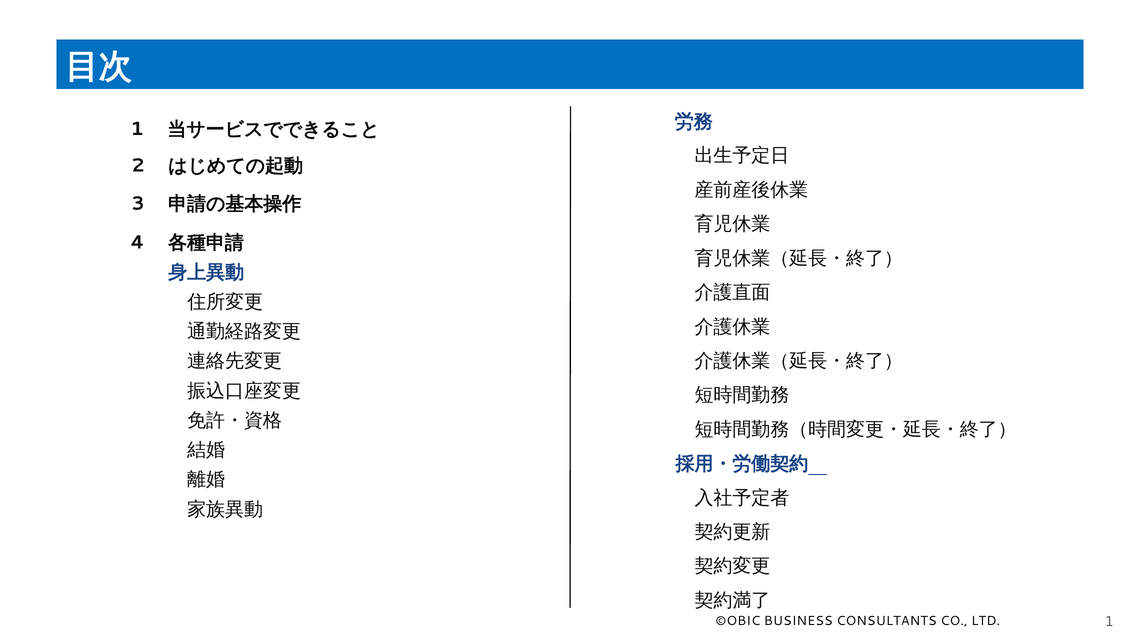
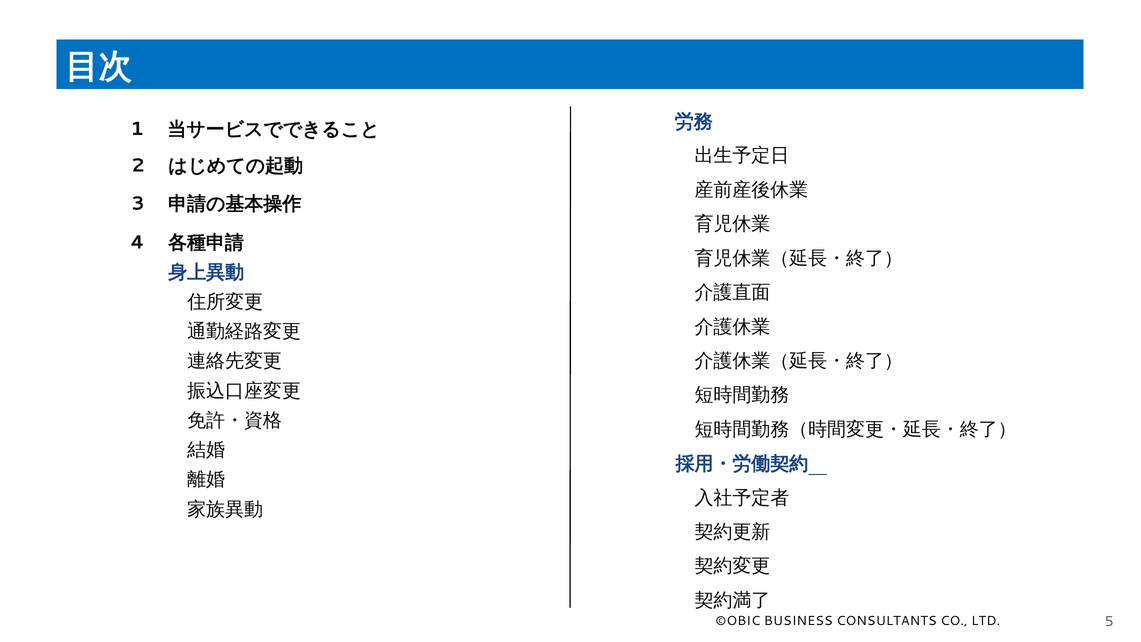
LTD 1: 1 -> 5 (1109, 621)
